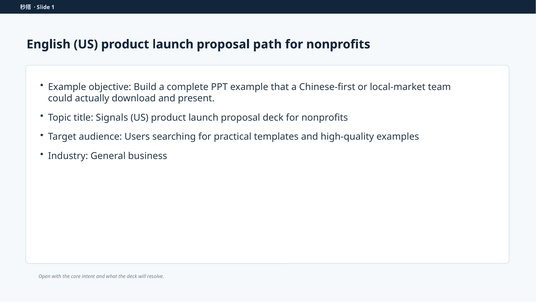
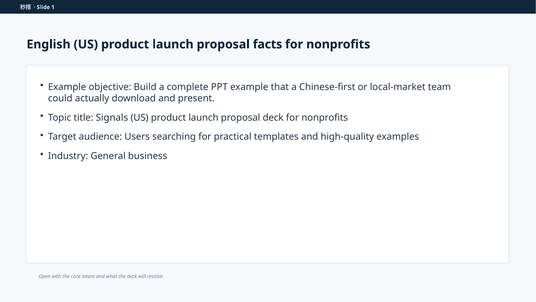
path: path -> facts (268, 44)
